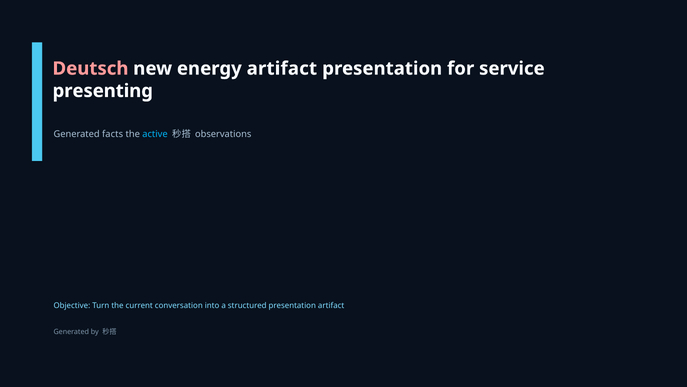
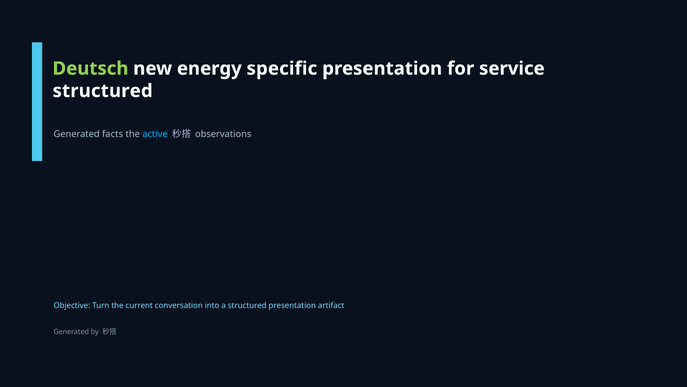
Deutsch colour: pink -> light green (90, 68)
energy artifact: artifact -> specific (282, 68)
presenting: presenting -> structured (103, 91)
